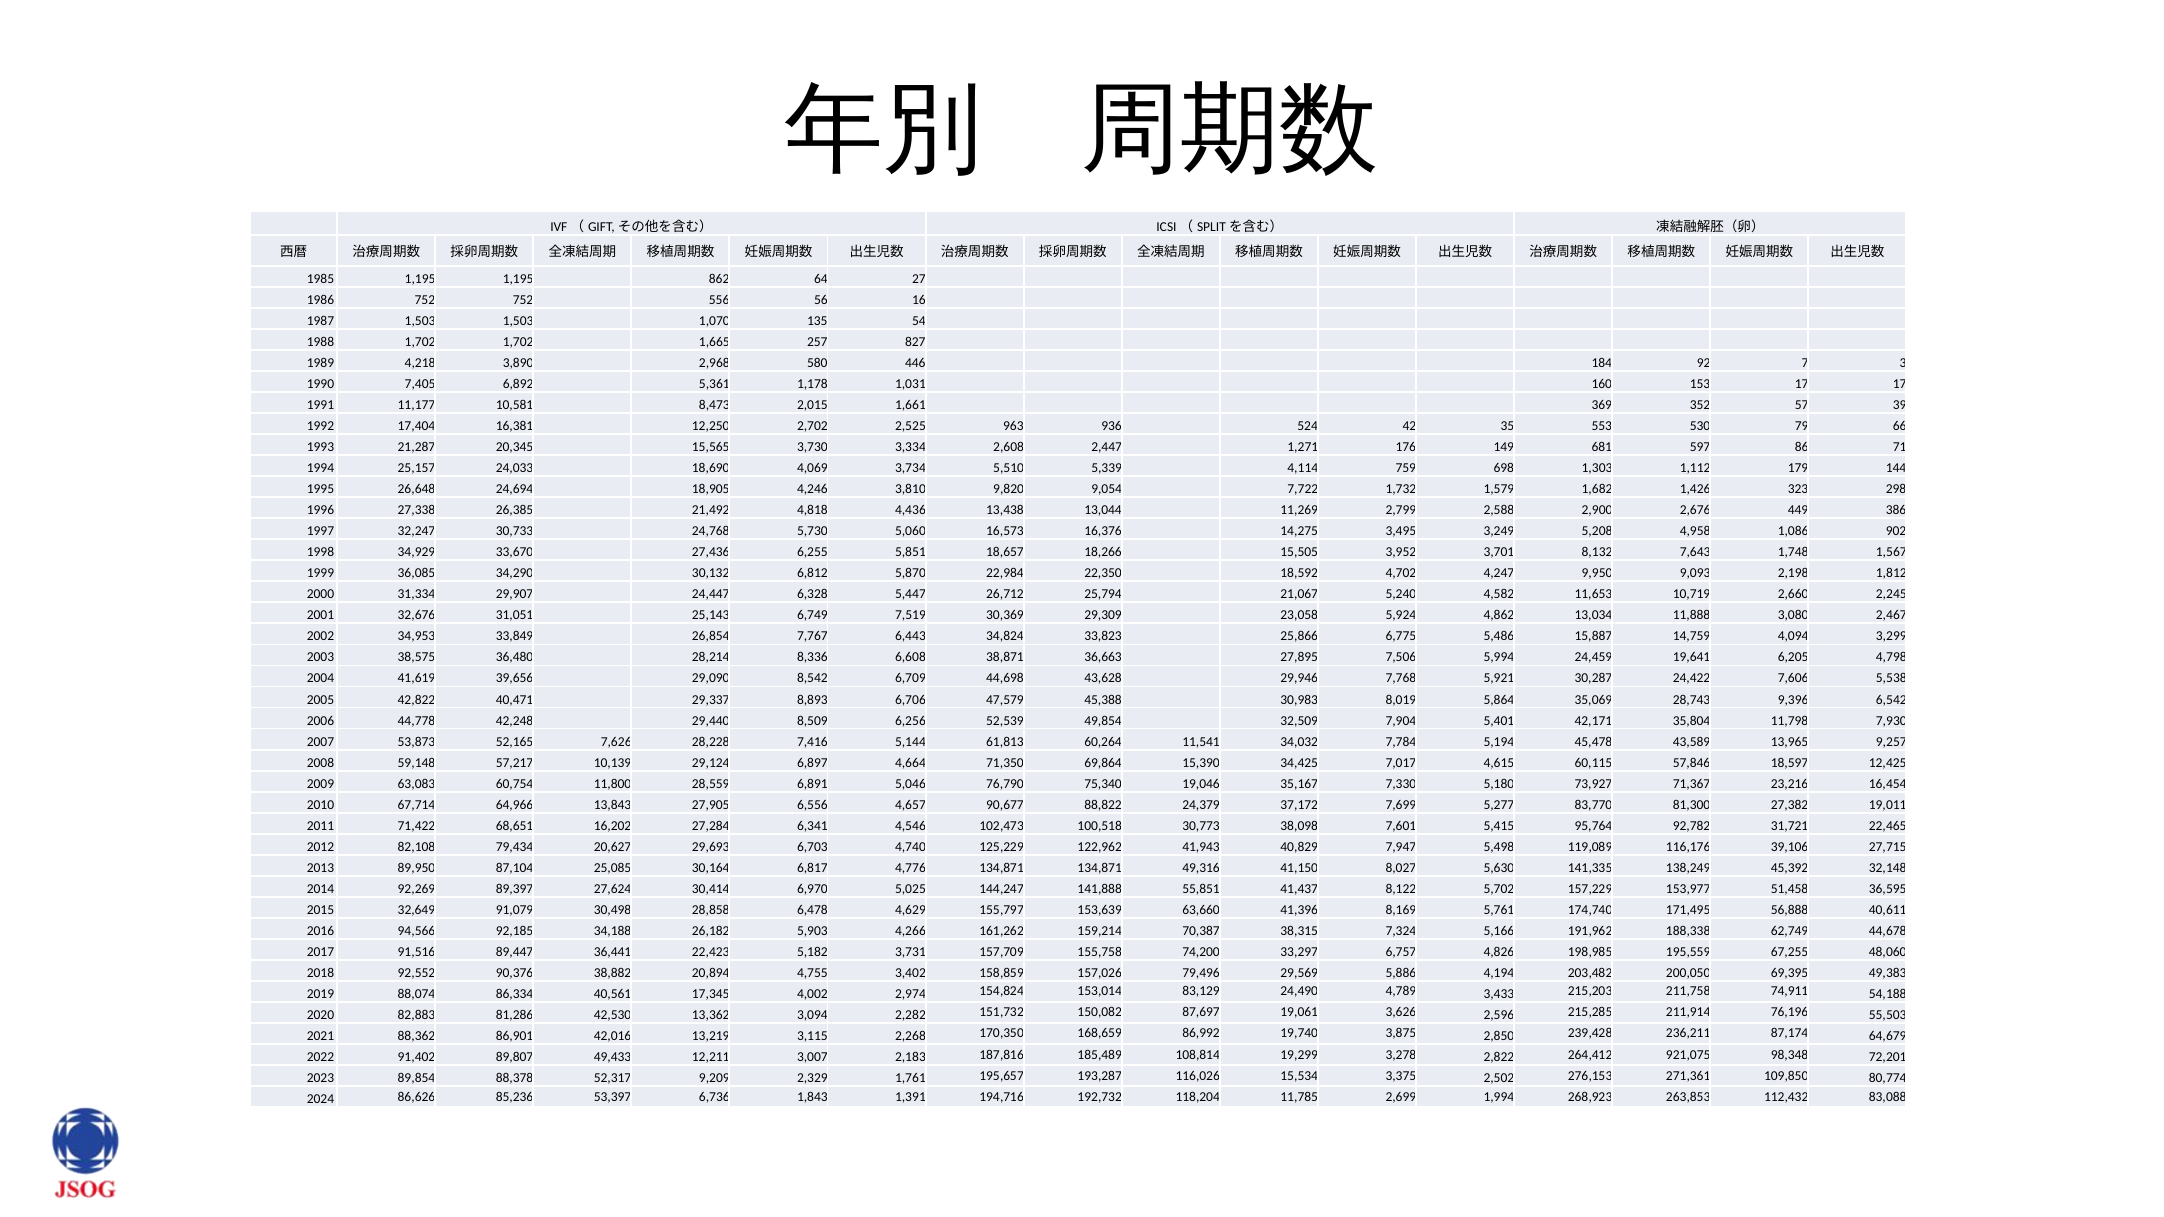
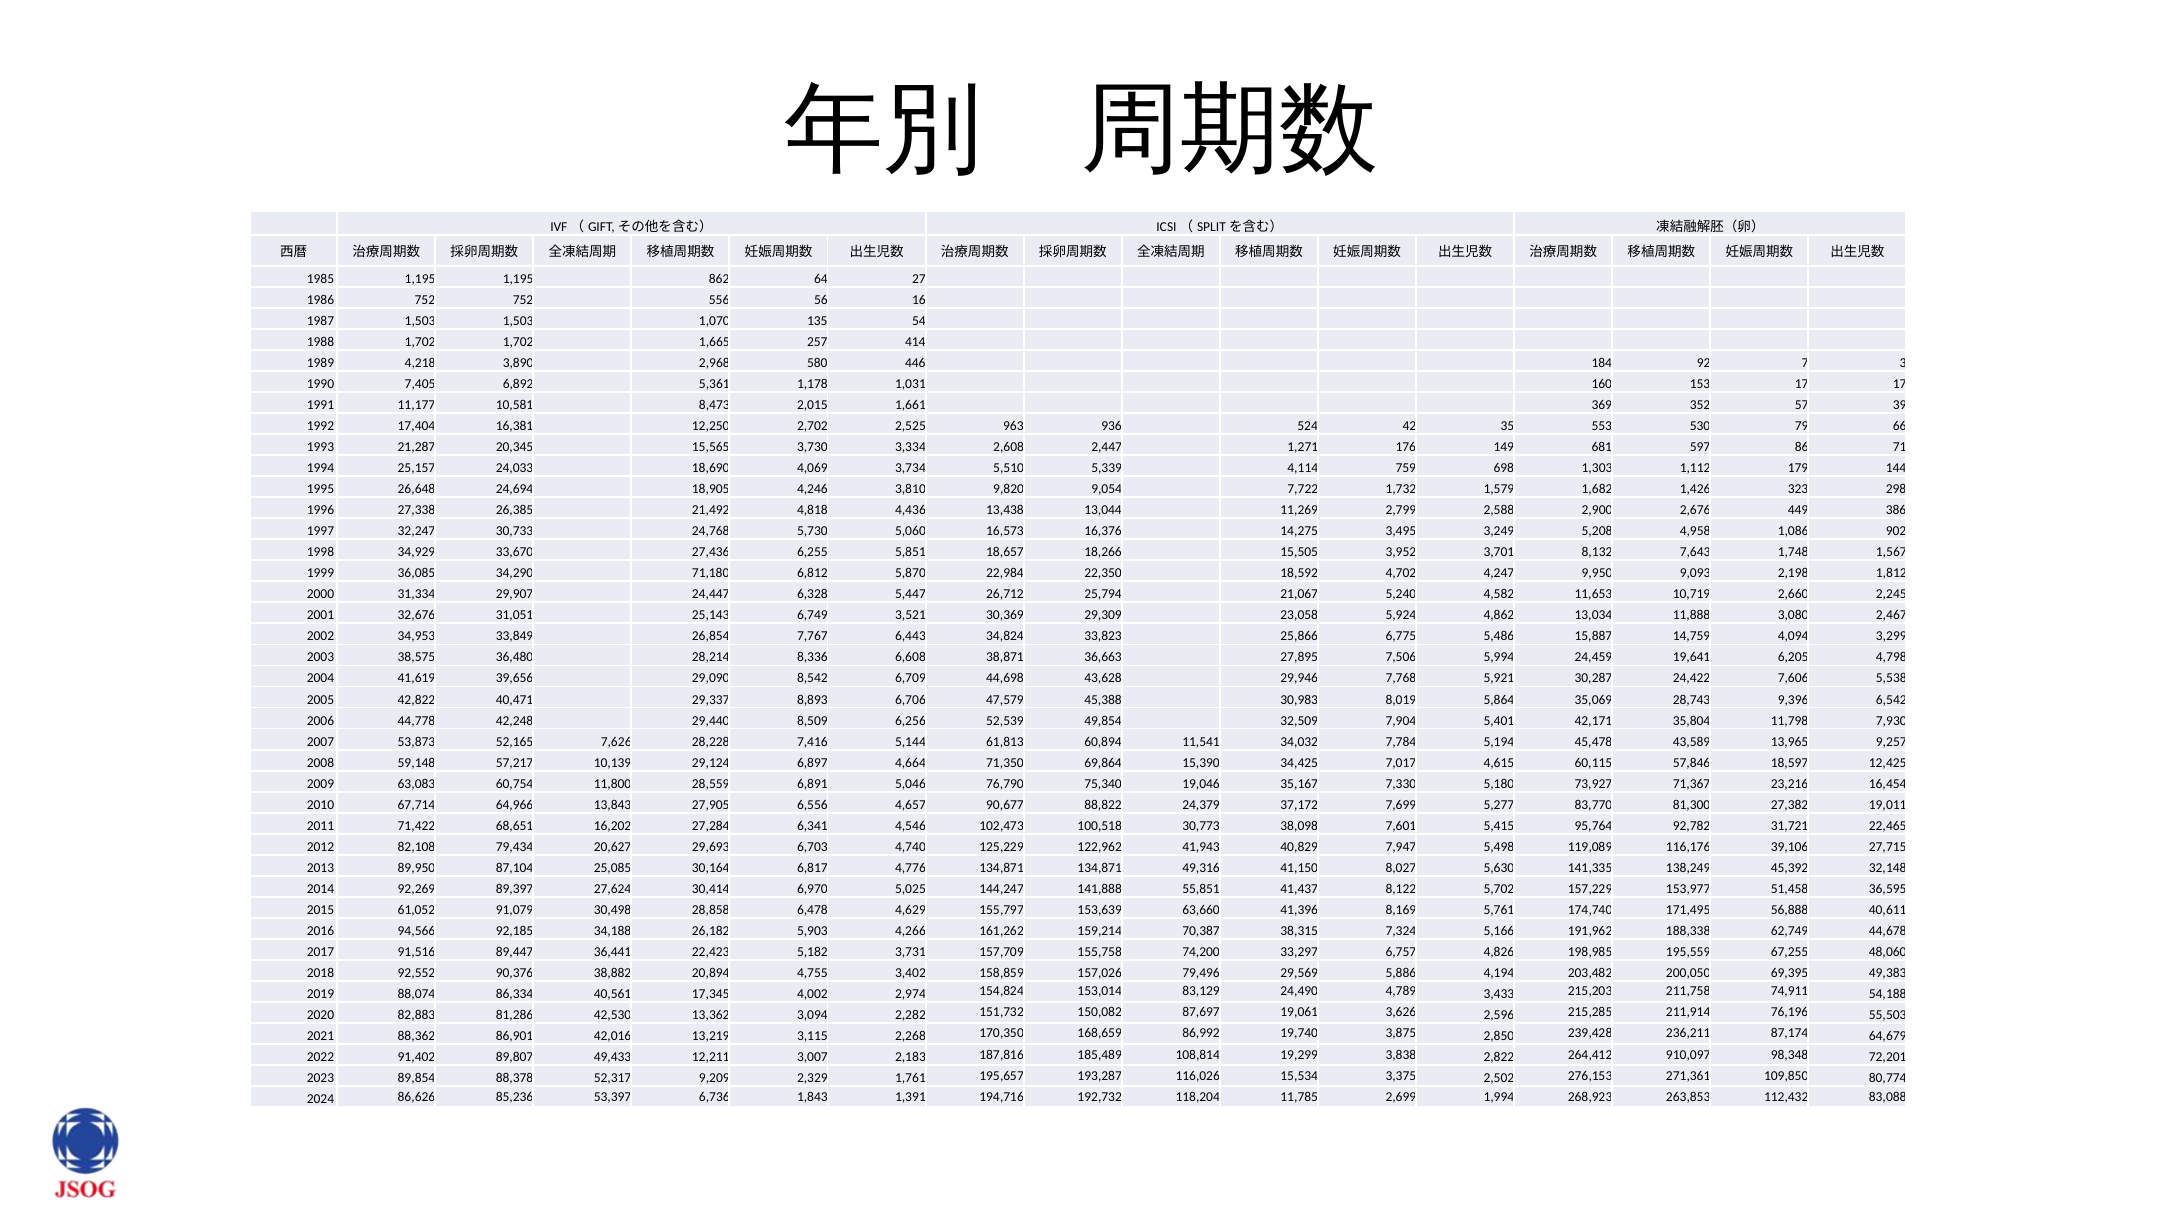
827: 827 -> 414 (915, 342)
30,132: 30,132 -> 71,180 (711, 574)
7,519: 7,519 -> 3,521 (911, 616)
60,264: 60,264 -> 60,894 (1103, 742)
32,649: 32,649 -> 61,052 (416, 910)
3,278: 3,278 -> 3,838 (1401, 1055)
921,075: 921,075 -> 910,097 (1688, 1055)
